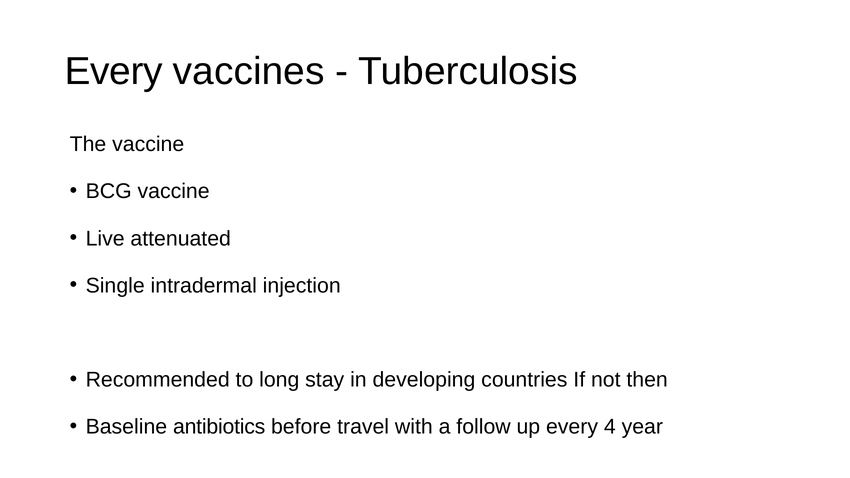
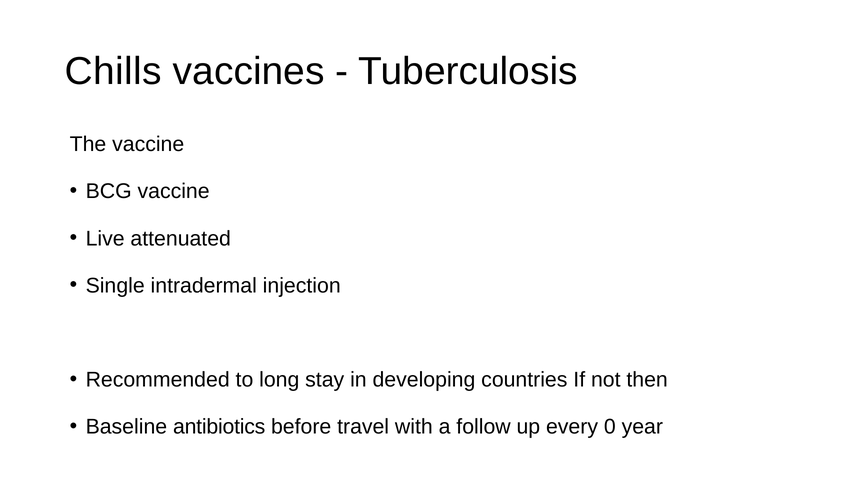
Every: Every -> Chills (113, 71)
4: 4 -> 0 (610, 427)
